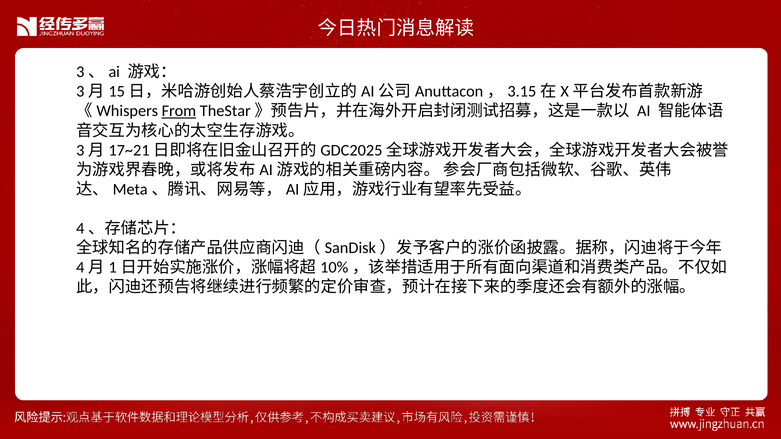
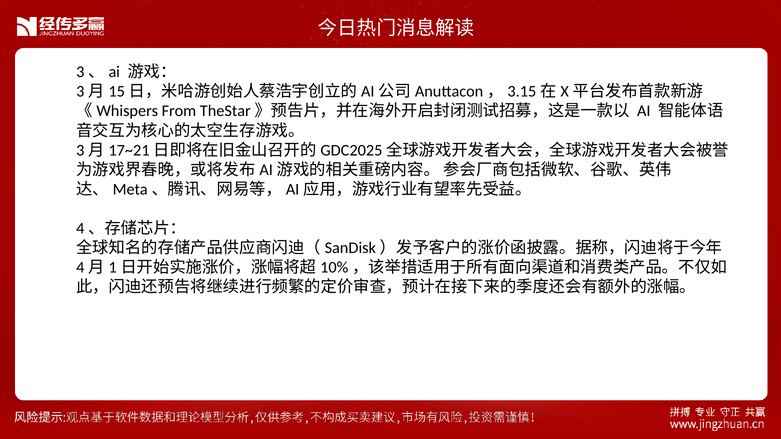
From underline: present -> none (179, 111)
